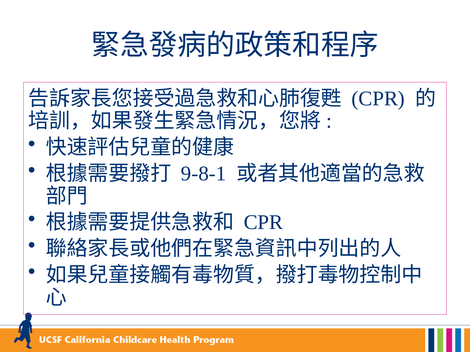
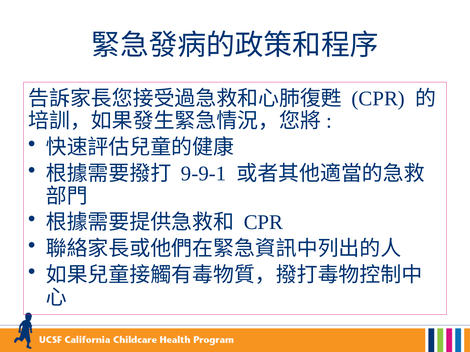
9-8-1: 9-8-1 -> 9-9-1 (204, 174)
